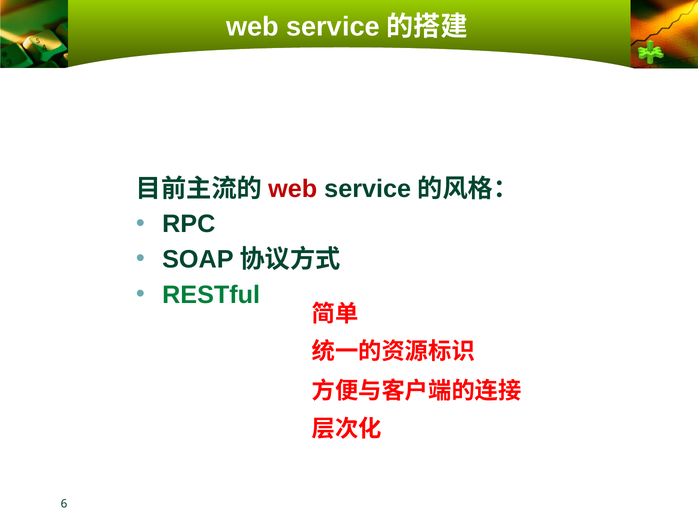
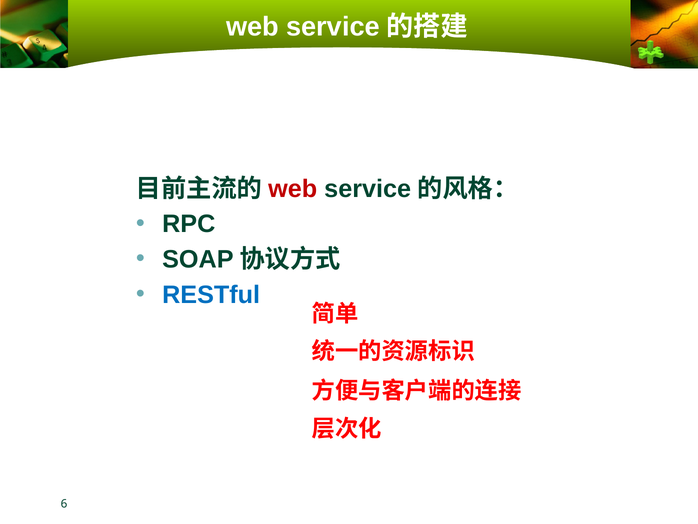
RESTful colour: green -> blue (211, 294)
